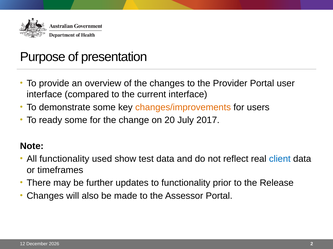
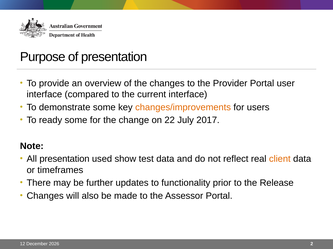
20: 20 -> 22 (170, 121)
All functionality: functionality -> presentation (64, 159)
client colour: blue -> orange (280, 159)
